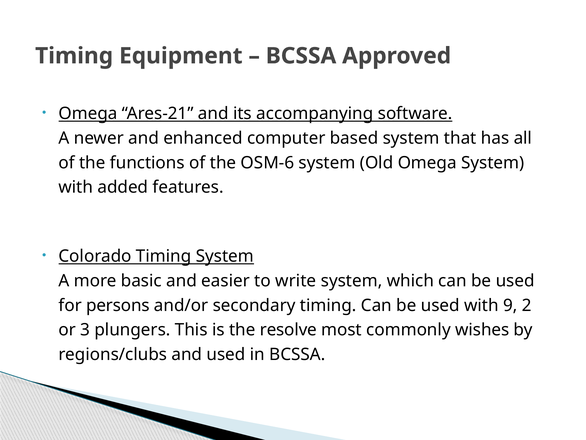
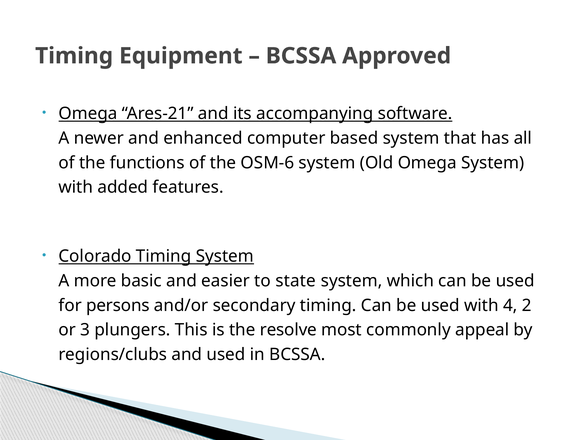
write: write -> state (296, 280)
9: 9 -> 4 (510, 305)
wishes: wishes -> appeal (482, 330)
